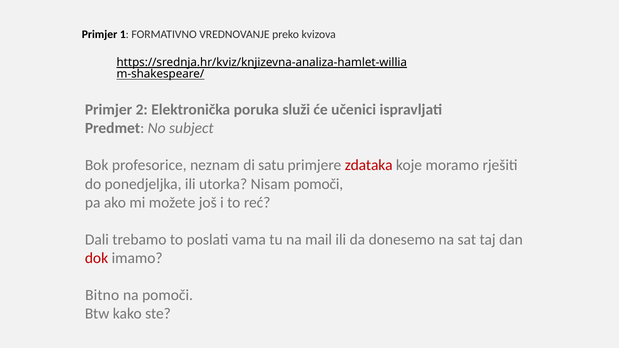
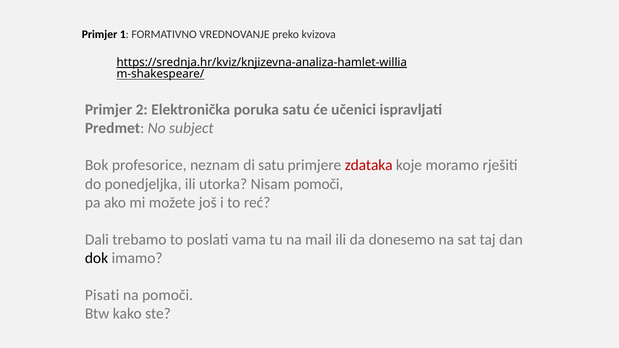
poruka služi: služi -> satu (296, 110)
dok colour: red -> black (97, 258)
Bitno: Bitno -> Pisati (102, 295)
